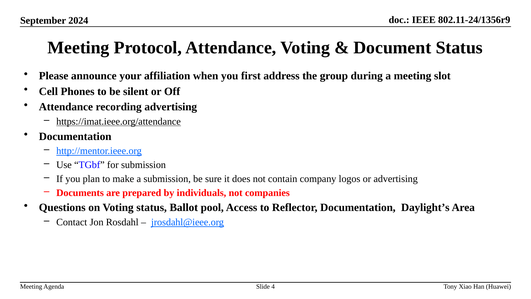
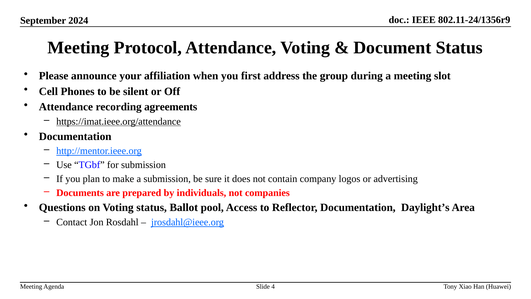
recording advertising: advertising -> agreements (171, 107)
